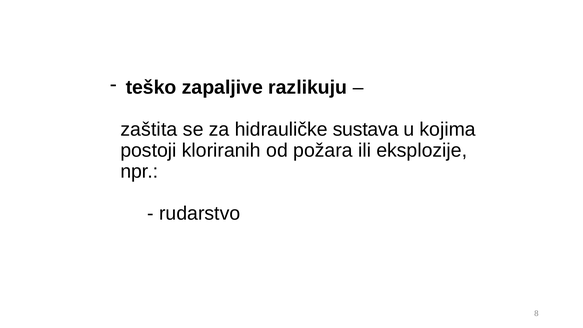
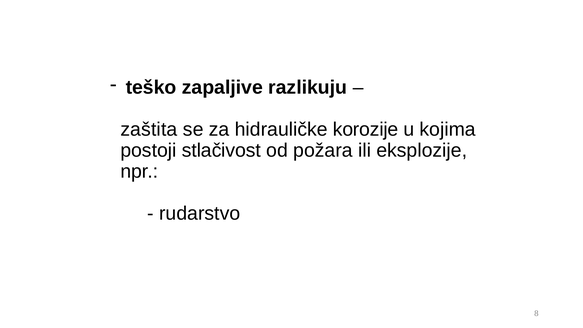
sustava: sustava -> korozije (366, 129)
kloriranih: kloriranih -> stlačivost (221, 150)
